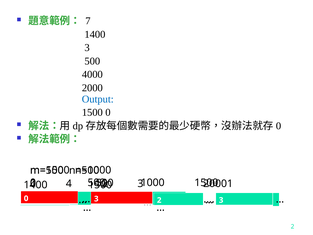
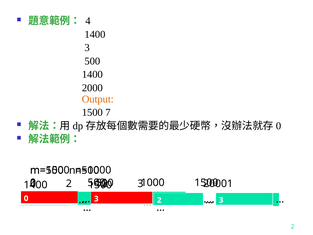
7: 7 -> 4 (88, 21)
4000: 4000 -> 1400 (92, 74)
Output colour: blue -> orange (98, 99)
1500 0: 0 -> 7 (108, 112)
4: 4 -> 2 (69, 184)
